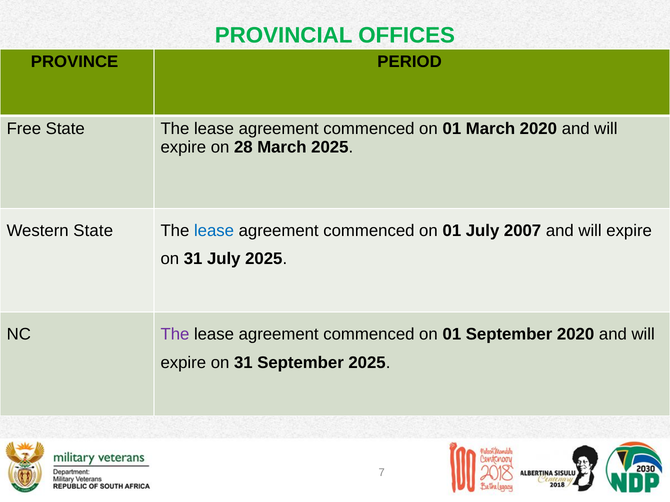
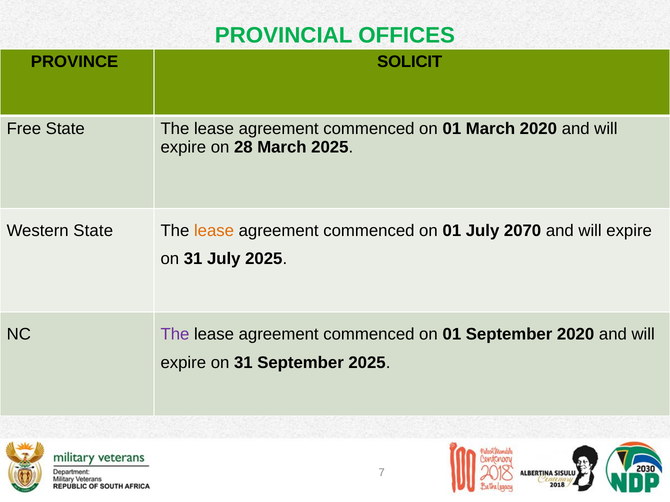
PERIOD: PERIOD -> SOLICIT (410, 62)
lease colour: blue -> orange (214, 231)
2007: 2007 -> 2070 (523, 231)
